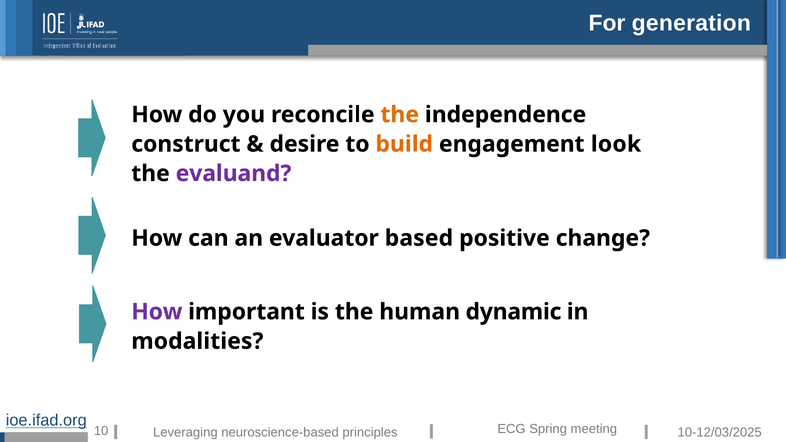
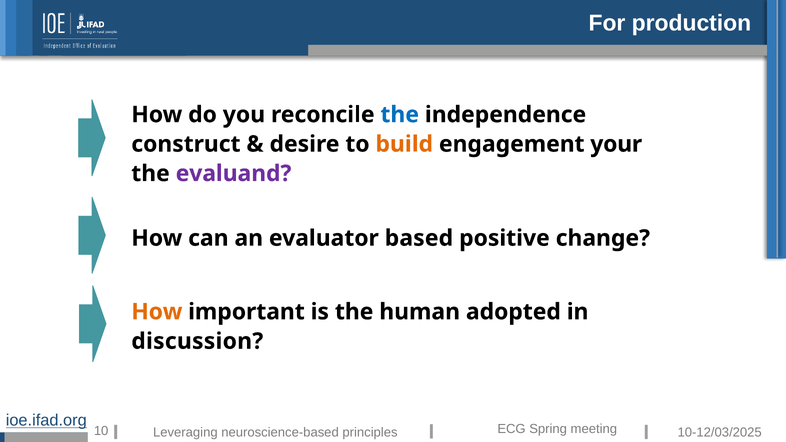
generation: generation -> production (691, 23)
the colour: orange -> blue (400, 115)
look: look -> your (616, 144)
How colour: purple -> orange (157, 312)
dynamic: dynamic -> adopted (513, 312)
modalities: modalities -> discussion (197, 341)
